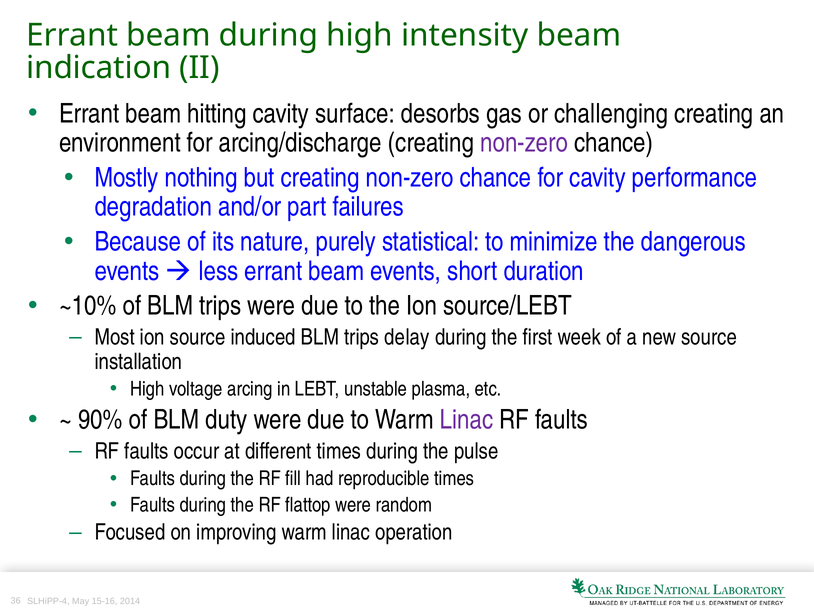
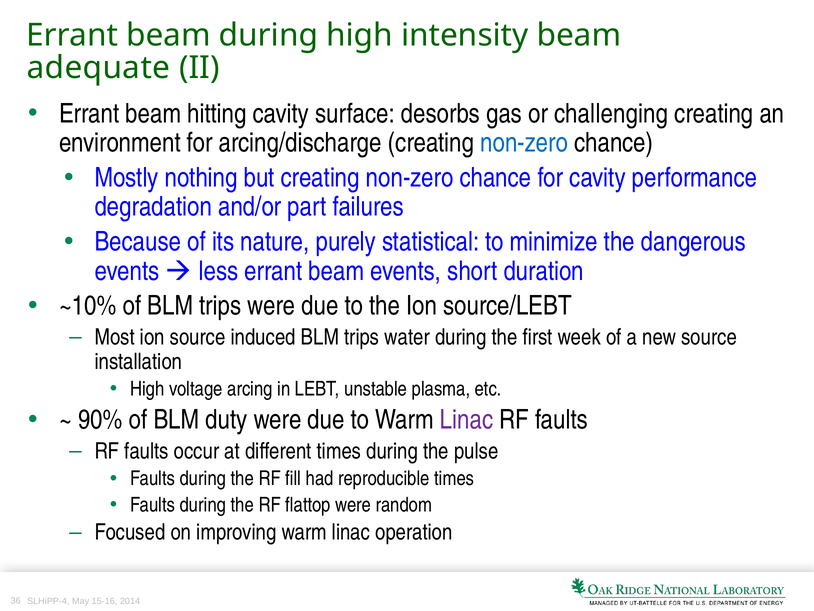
indication: indication -> adequate (98, 68)
non-zero colour: purple -> blue (524, 143)
delay: delay -> water (407, 337)
